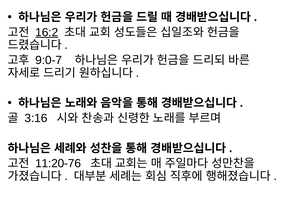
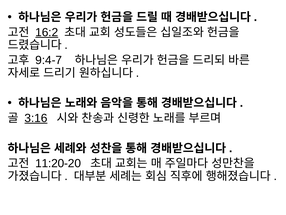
9:0-7: 9:0-7 -> 9:4-7 (49, 60)
3:16 underline: none -> present (36, 118)
11:20-76: 11:20-76 -> 11:20-20 (58, 163)
